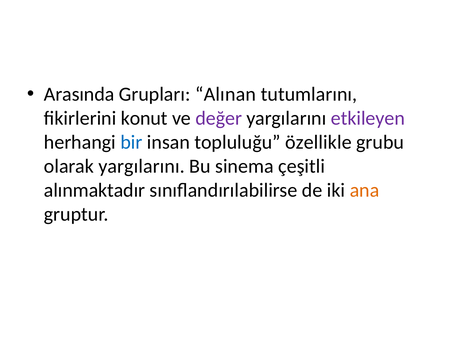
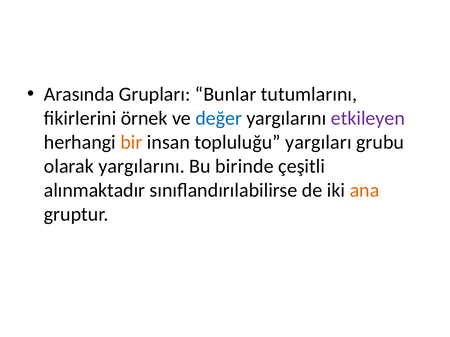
Alınan: Alınan -> Bunlar (226, 94)
konut: konut -> örnek (144, 118)
değer colour: purple -> blue (219, 118)
bir colour: blue -> orange (131, 142)
özellikle: özellikle -> yargıları (318, 142)
sinema: sinema -> birinde (244, 166)
